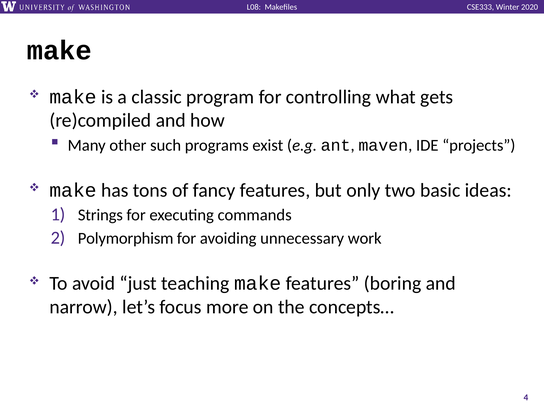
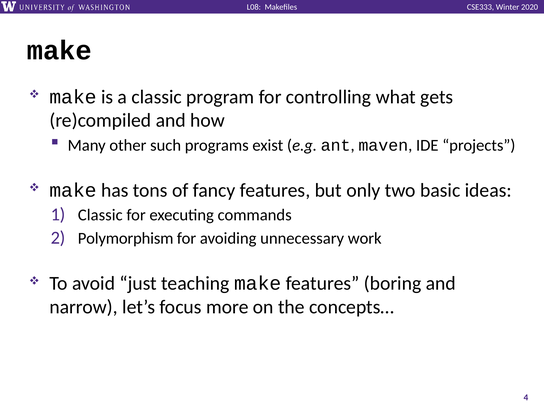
Strings: Strings -> Classic (100, 215)
